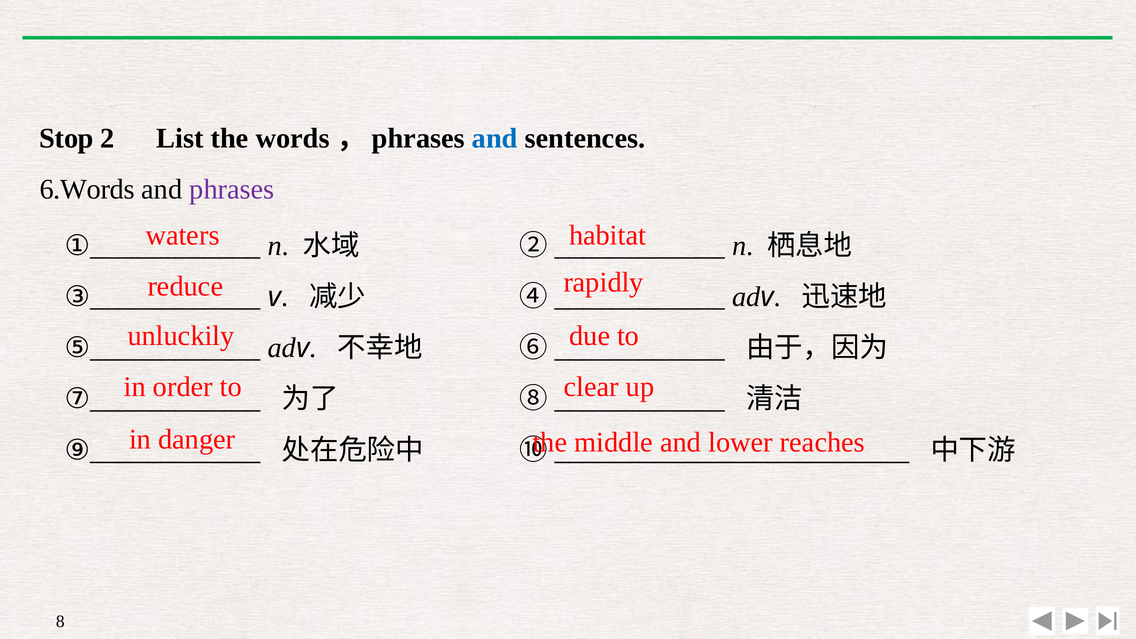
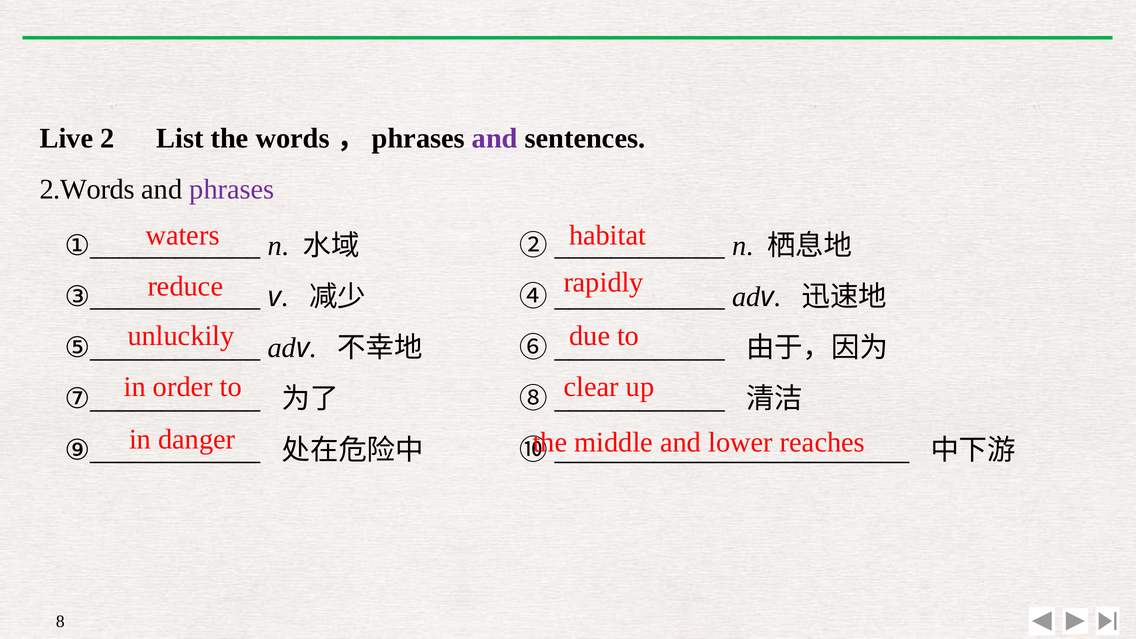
Stop: Stop -> Live (66, 138)
and colour: blue -> purple (495, 138)
6.Words: 6.Words -> 2.Words (87, 189)
